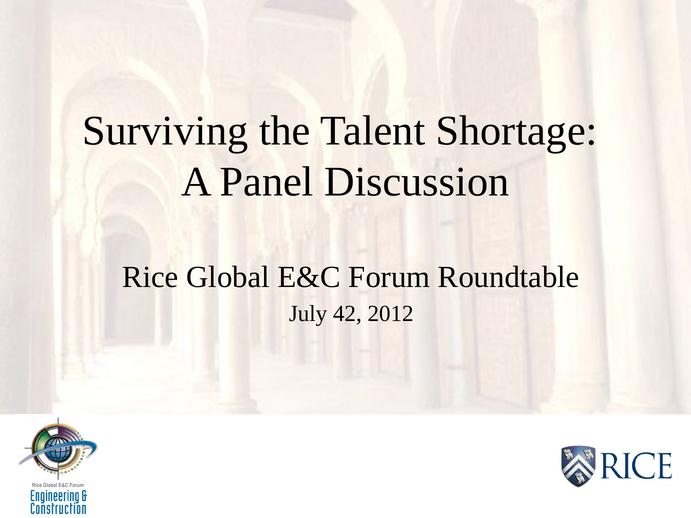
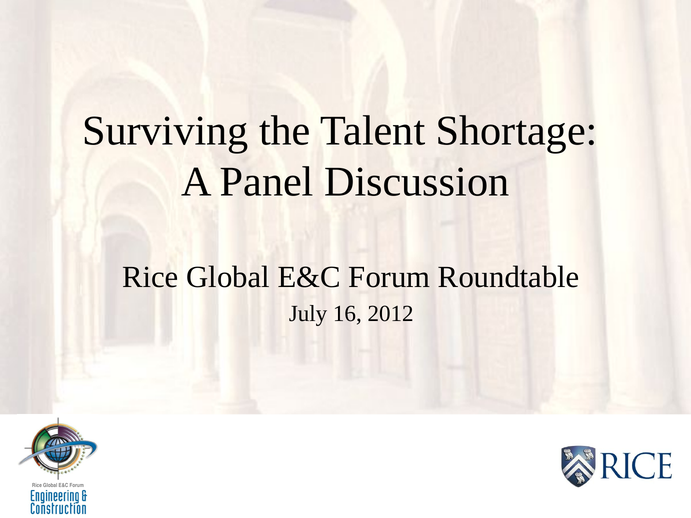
42: 42 -> 16 (347, 314)
